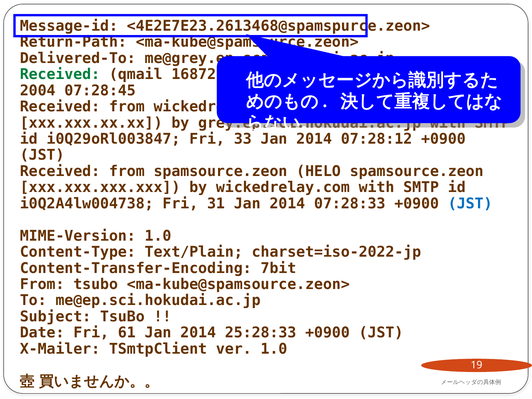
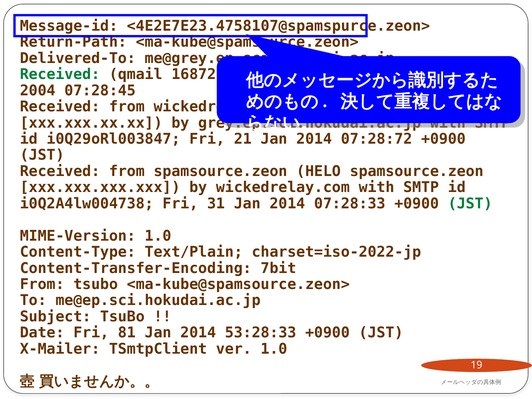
<4E2E7E23.2613468@spamspurce.zeon>: <4E2E7E23.2613468@spamspurce.zeon> -> <4E2E7E23.4758107@spamspurce.zeon> (278, 26)
33: 33 -> 21 (243, 139)
07:28:12: 07:28:12 -> 07:28:72 (377, 139)
JST colour: blue -> green (470, 204)
61: 61 -> 81 (127, 333)
25:28:33: 25:28:33 -> 53:28:33 (261, 333)
